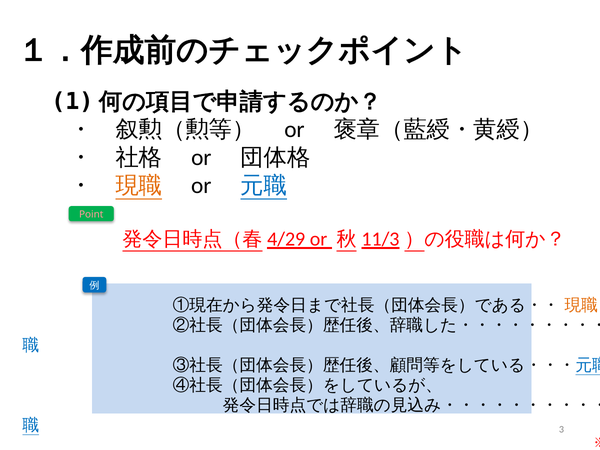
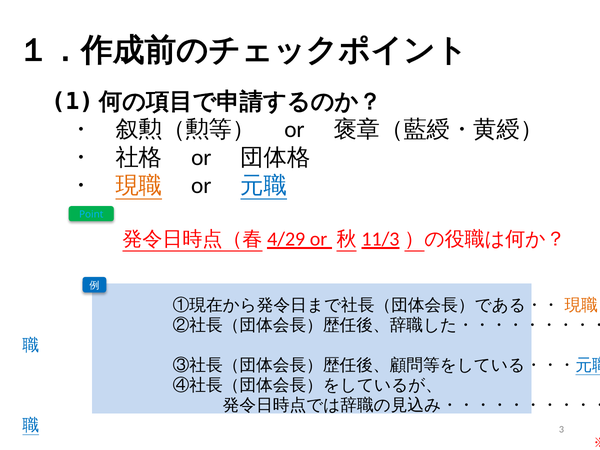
Point colour: pink -> light blue (91, 214)
